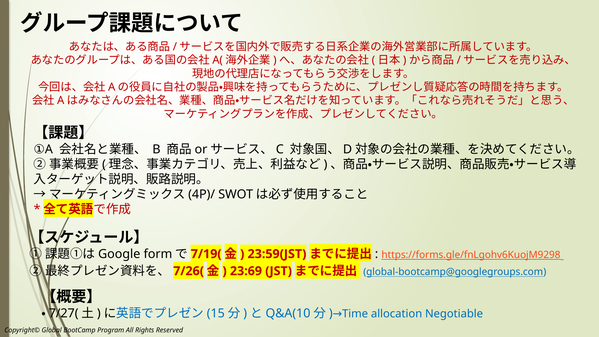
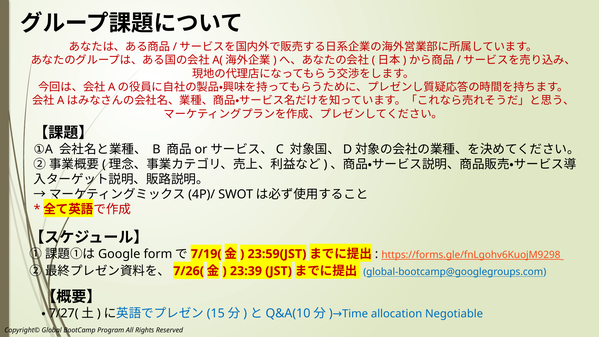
23:69: 23:69 -> 23:39 (246, 271)
